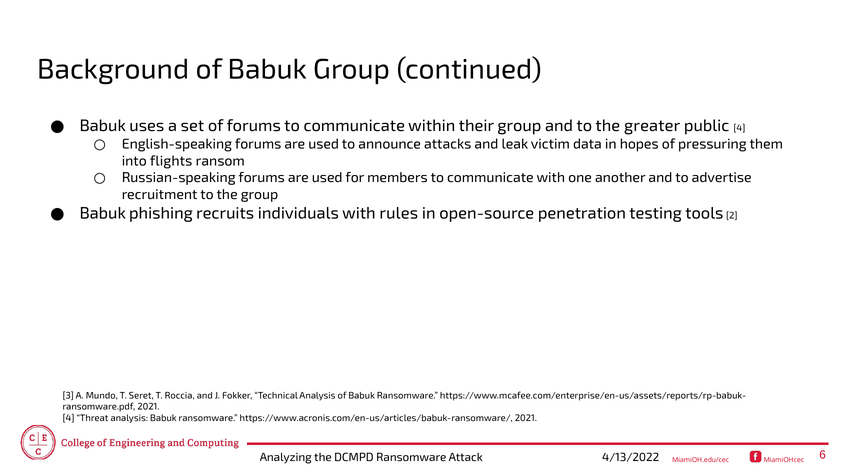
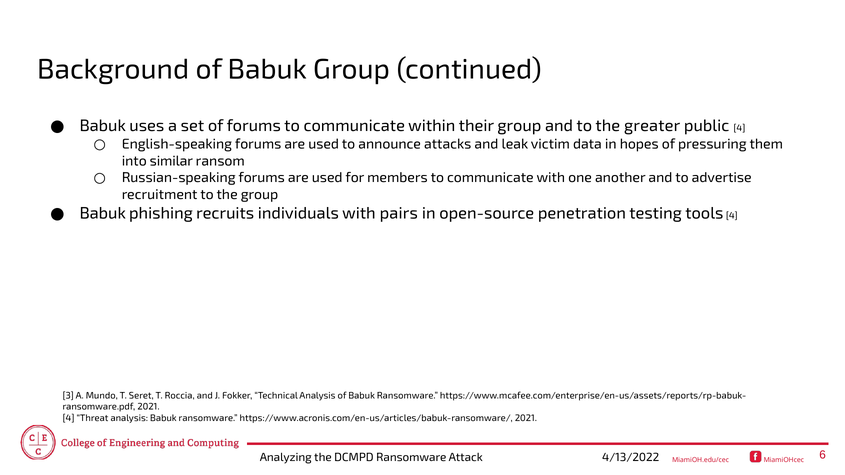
flights: flights -> similar (171, 161)
rules: rules -> pairs (399, 213)
tools 2: 2 -> 4 (732, 216)
